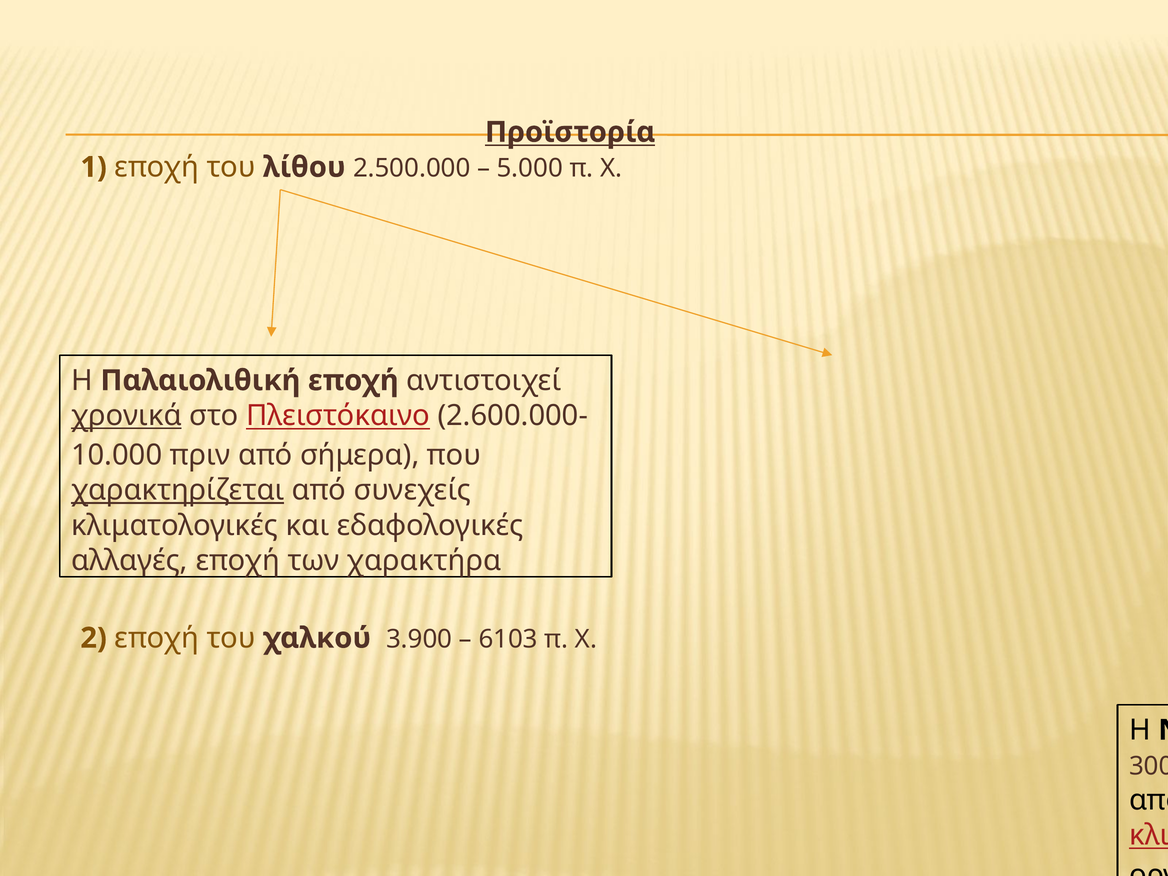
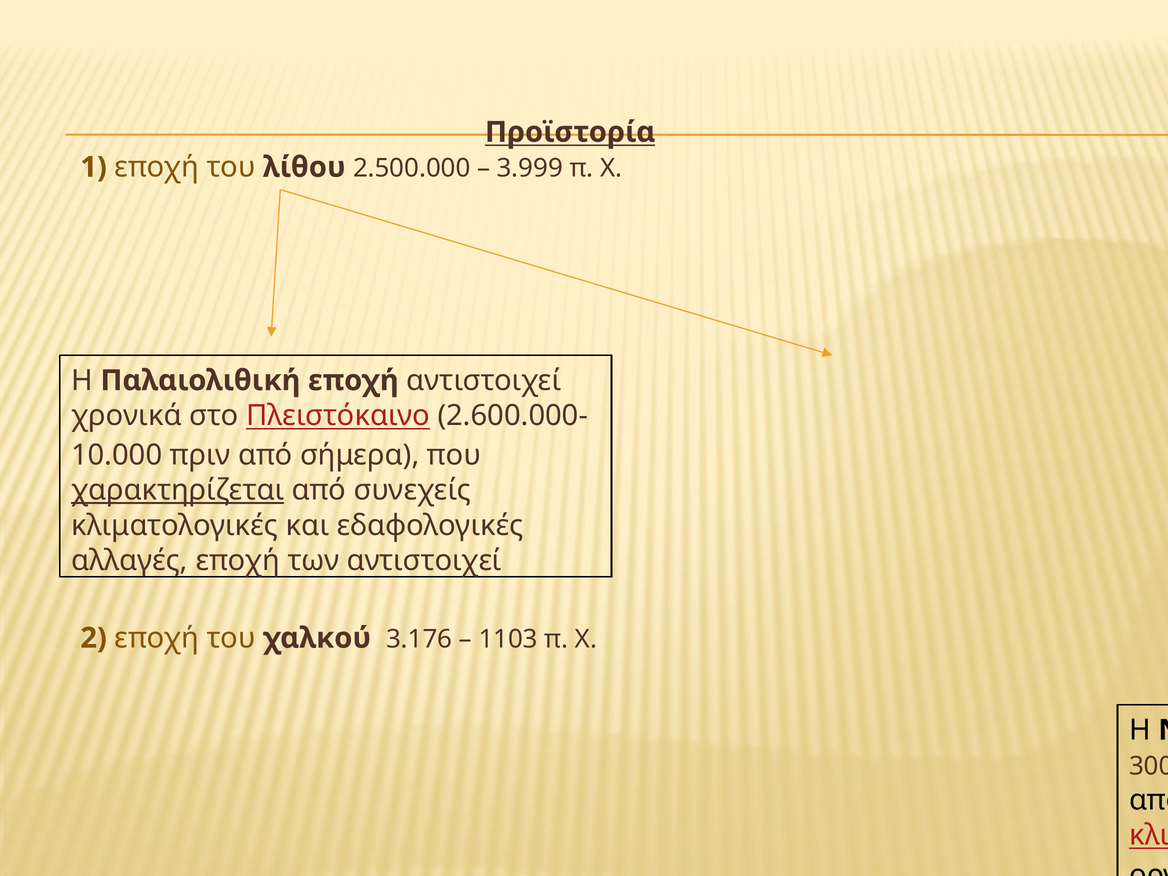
5.000: 5.000 -> 3.999 (530, 168)
χρονικά underline: present -> none (126, 416)
των χαρακτήρα: χαρακτήρα -> αντιστοιχεί (424, 560)
3.900: 3.900 -> 3.176 (419, 639)
6103: 6103 -> 1103 (508, 639)
